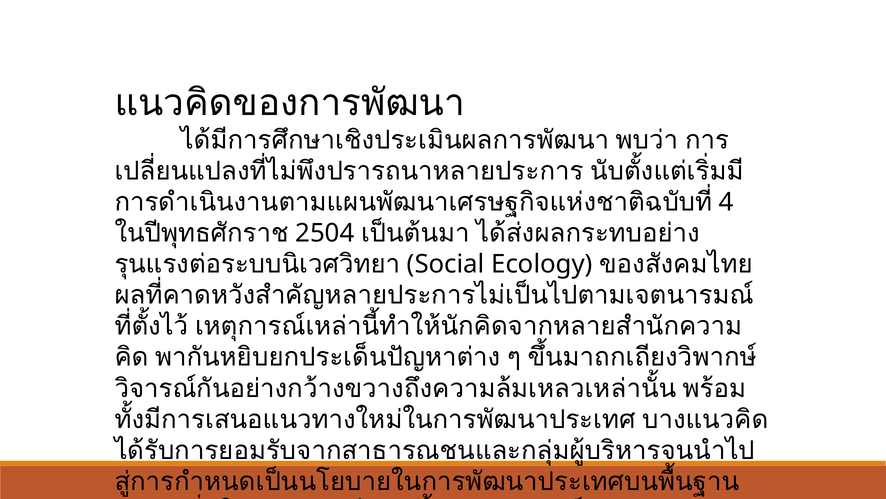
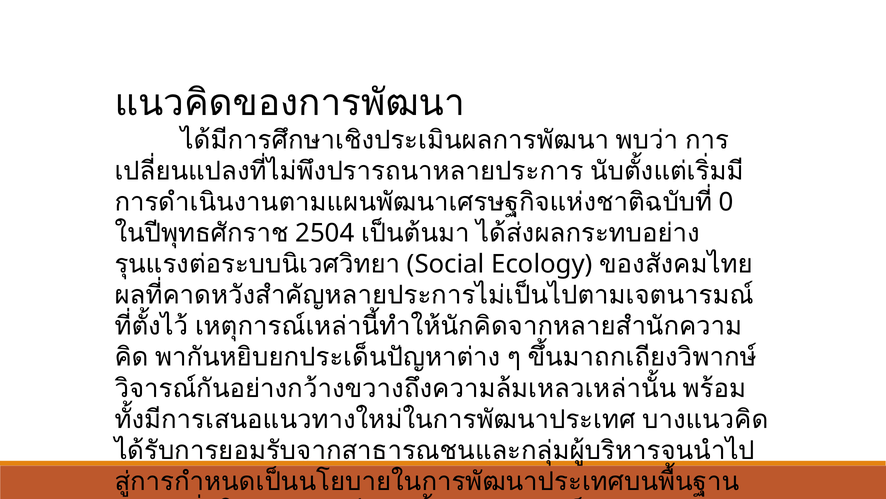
4: 4 -> 0 (726, 202)
